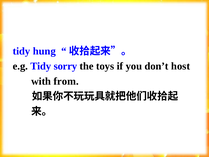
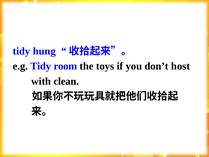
sorry: sorry -> room (65, 66)
from: from -> clean (66, 81)
